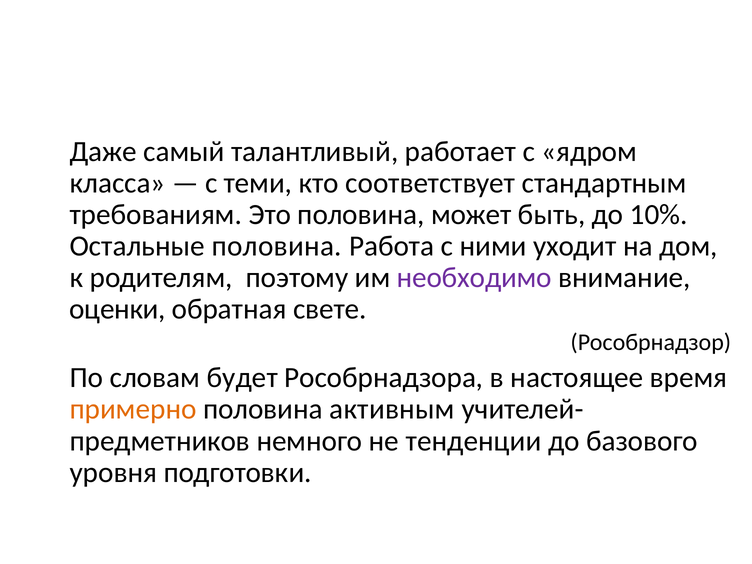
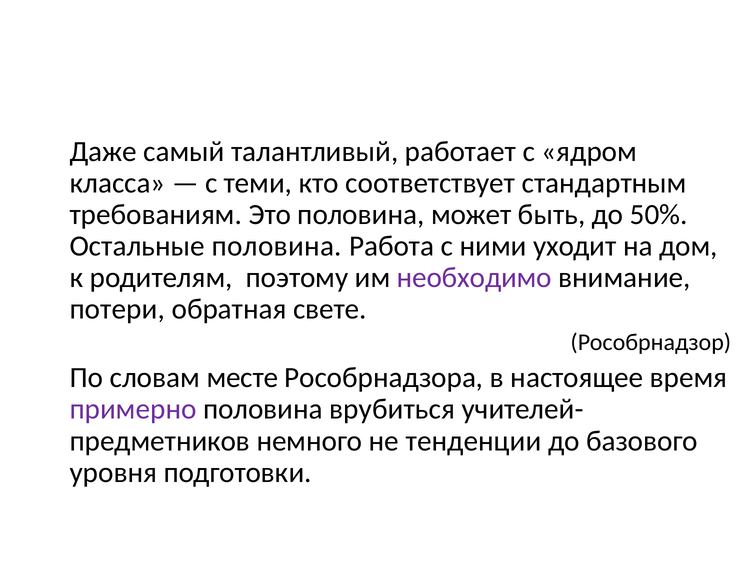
10%: 10% -> 50% (659, 215)
оценки: оценки -> потери (117, 309)
будет: будет -> месте (242, 378)
примерно colour: orange -> purple (133, 409)
активным: активным -> врубиться (392, 409)
